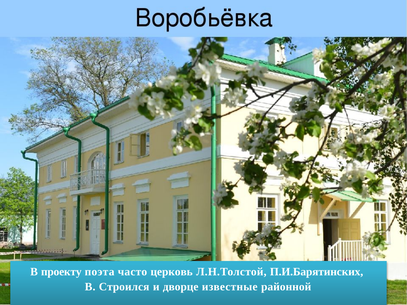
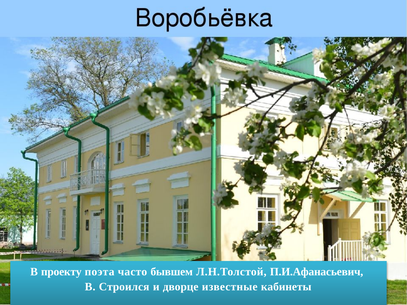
церковь: церковь -> бывшем (172, 272)
П.И.Барятинских: П.И.Барятинских -> П.И.Афанасьевич (317, 272)
районной: районной -> кабинеты (286, 287)
